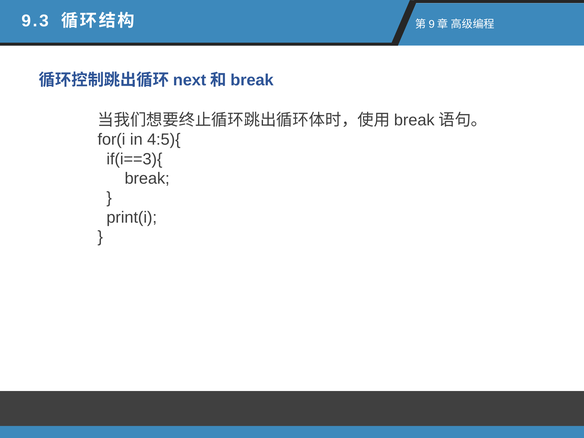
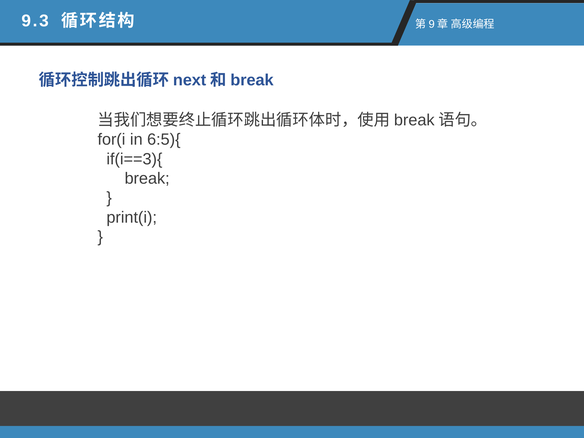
4:5){: 4:5){ -> 6:5){ (164, 140)
